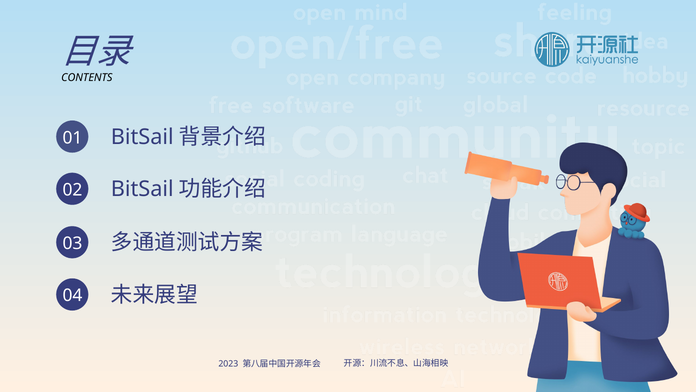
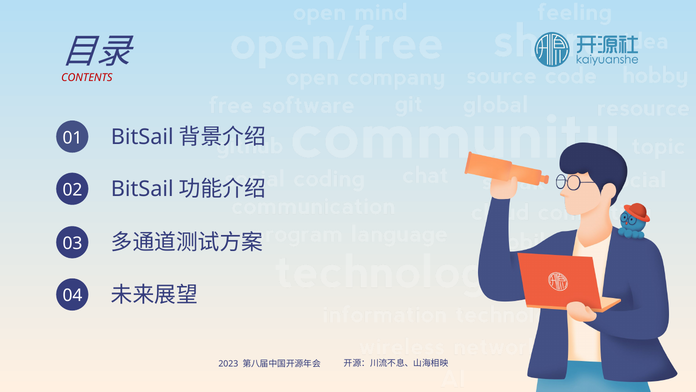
CONTENTS colour: black -> red (87, 77)
